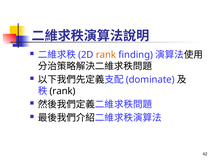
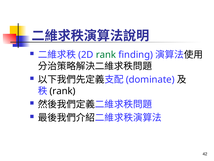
rank colour: orange -> green (106, 55)
